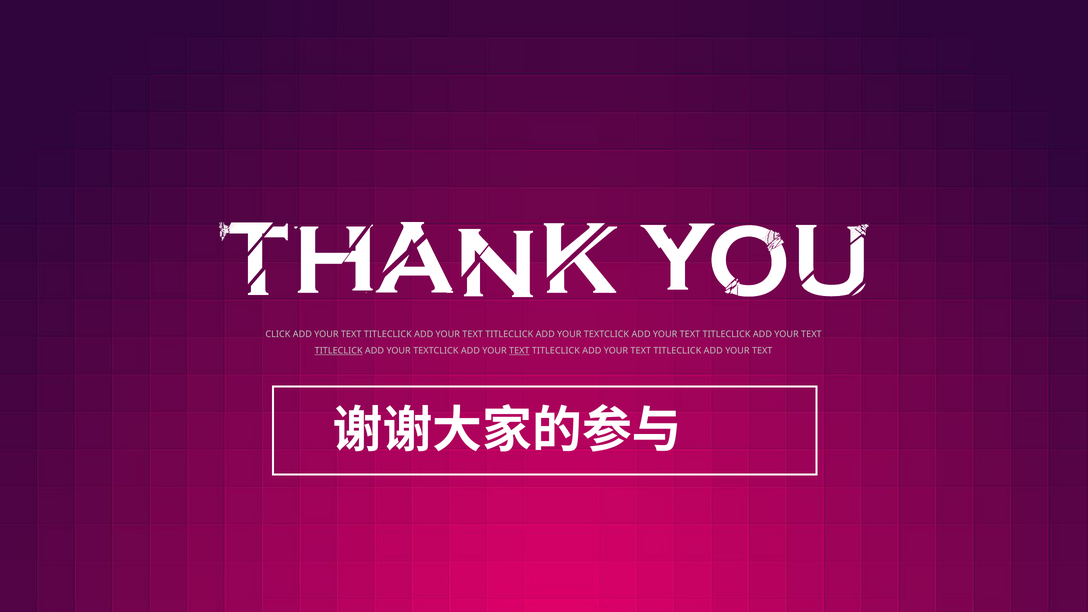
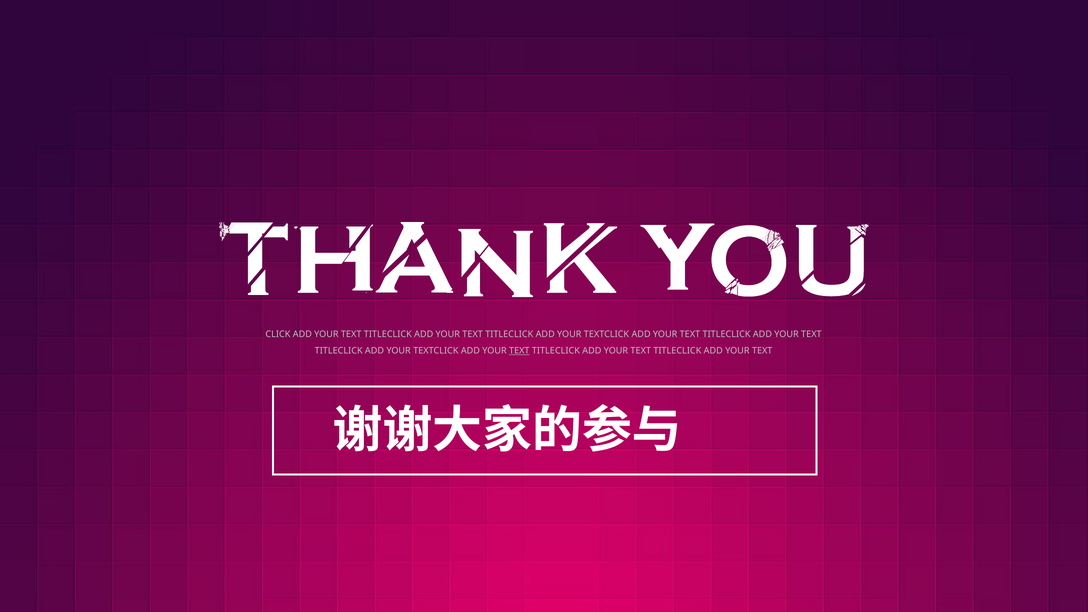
TITLECLICK underline: present -> none (339, 351)
